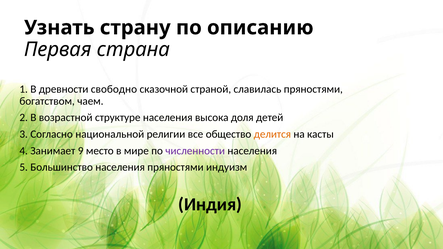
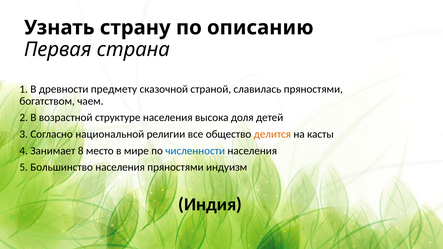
свободно: свободно -> предмету (114, 89)
9: 9 -> 8 (81, 151)
численности colour: purple -> blue (195, 151)
